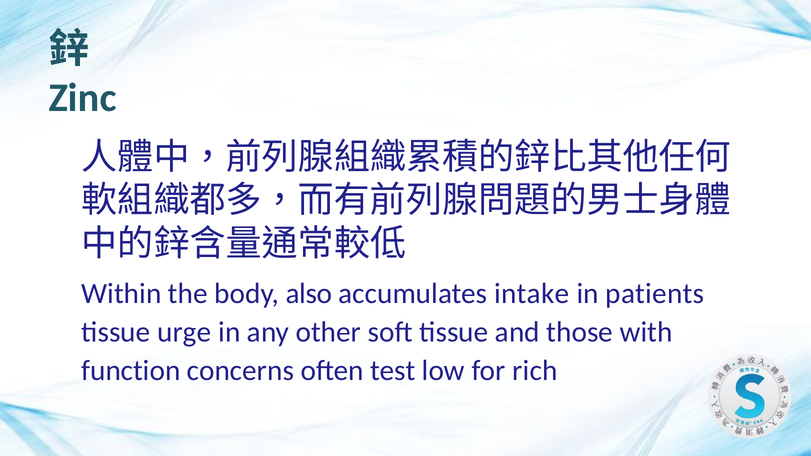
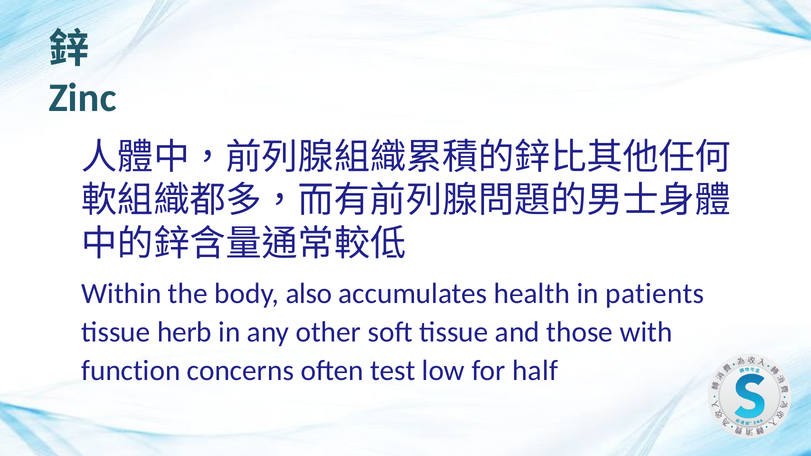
intake: intake -> health (532, 294)
urge: urge -> herb (184, 332)
rich: rich -> half (535, 371)
